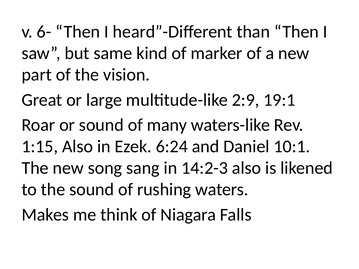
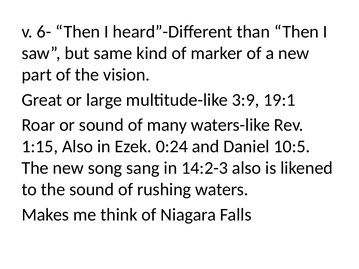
2:9: 2:9 -> 3:9 (246, 100)
6:24: 6:24 -> 0:24 (172, 147)
10:1: 10:1 -> 10:5 (292, 147)
